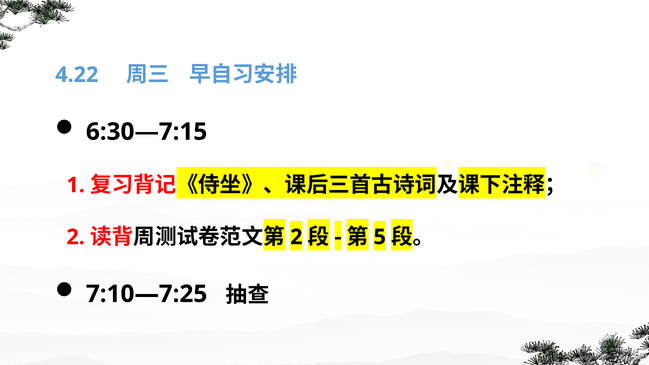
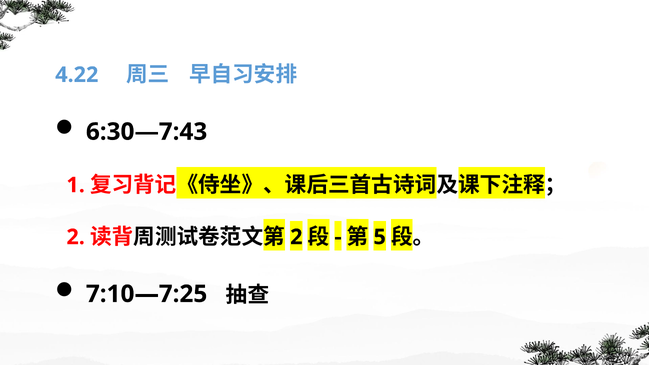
6:30—7:15: 6:30—7:15 -> 6:30—7:43 (147, 132)
